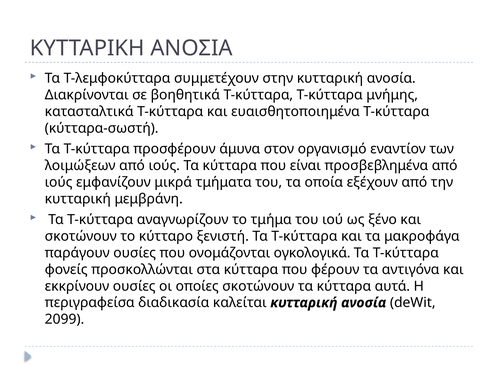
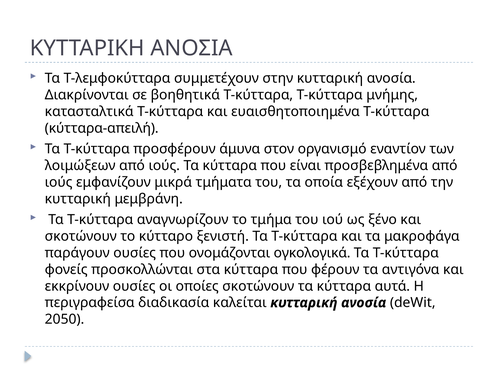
κύτταρα-σωστή: κύτταρα-σωστή -> κύτταρα-απειλή (102, 128)
2099: 2099 -> 2050 (65, 319)
